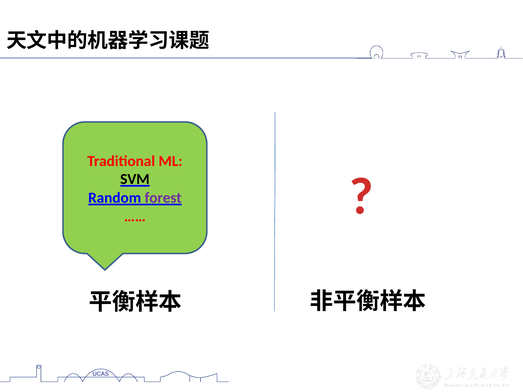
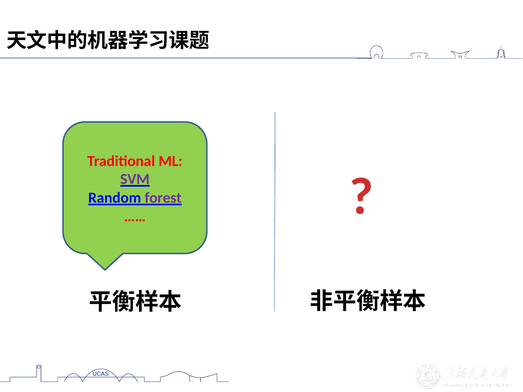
SVM colour: black -> purple (135, 179)
